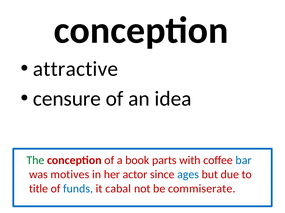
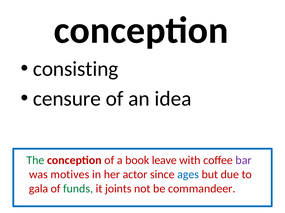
attractive: attractive -> consisting (76, 69)
parts: parts -> leave (164, 161)
bar colour: blue -> purple (244, 161)
title: title -> gala (39, 189)
funds colour: blue -> green (78, 189)
cabal: cabal -> joints (118, 189)
commiserate: commiserate -> commandeer (202, 189)
